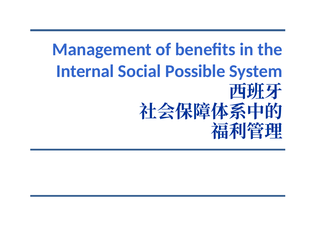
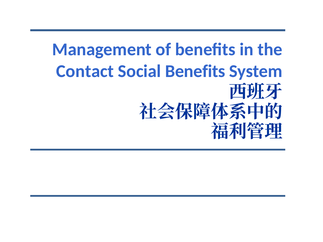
Internal: Internal -> Contact (85, 71)
Social Possible: Possible -> Benefits (195, 71)
